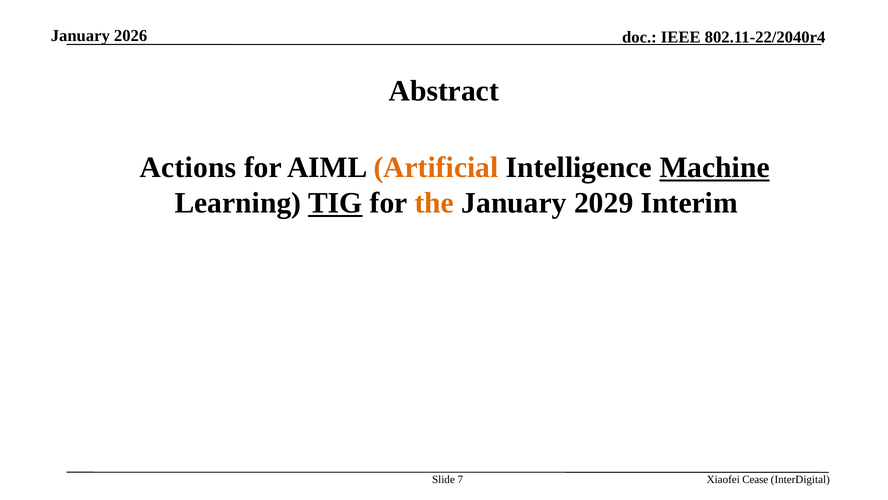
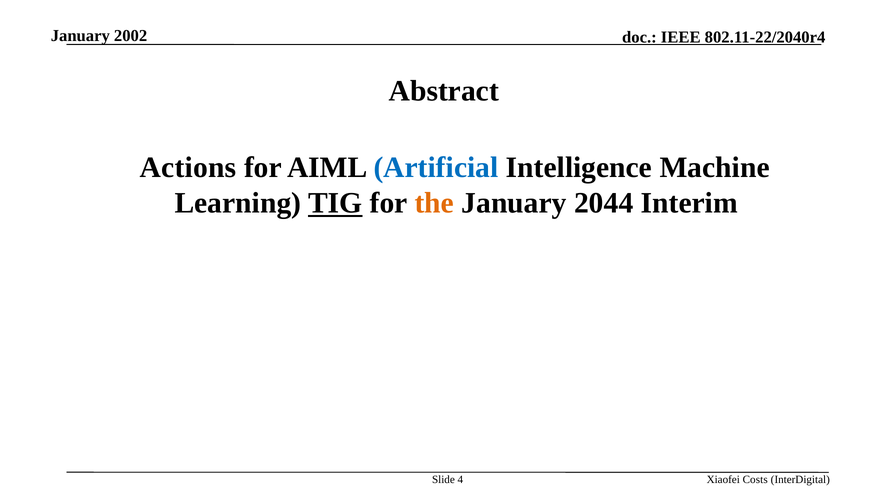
2026: 2026 -> 2002 (131, 36)
Artificial colour: orange -> blue (436, 167)
Machine underline: present -> none (715, 167)
2029: 2029 -> 2044 (604, 203)
7: 7 -> 4 (460, 479)
Cease: Cease -> Costs (755, 479)
